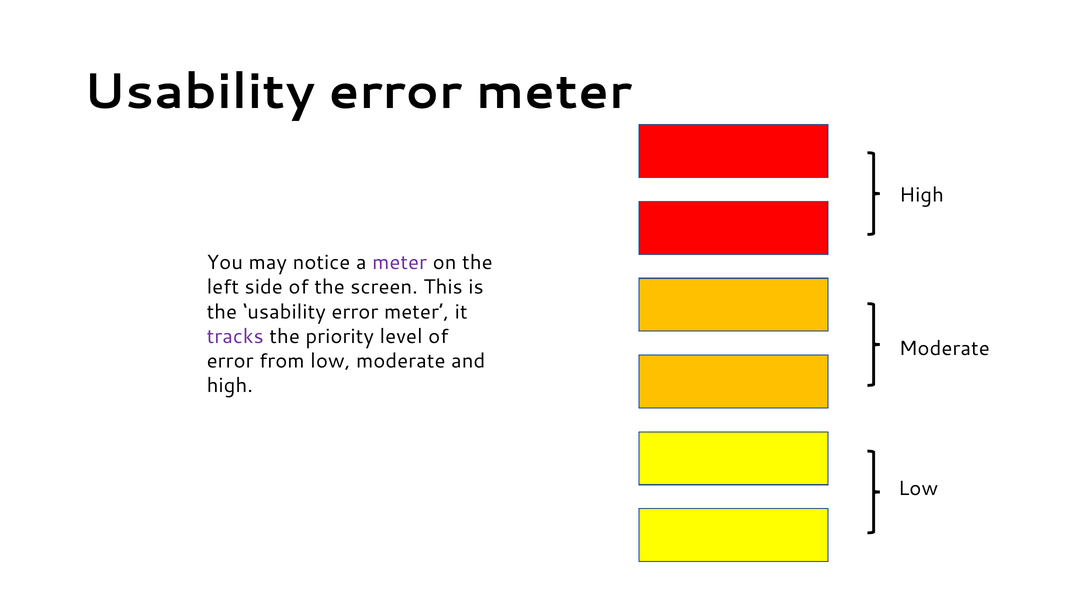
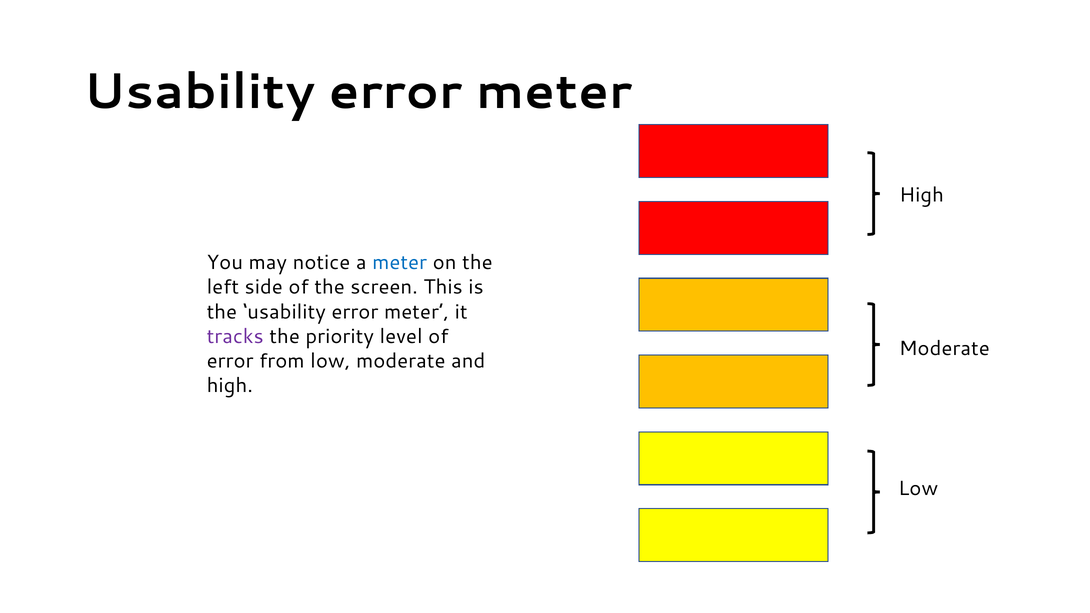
meter colour: purple -> blue (400, 263)
